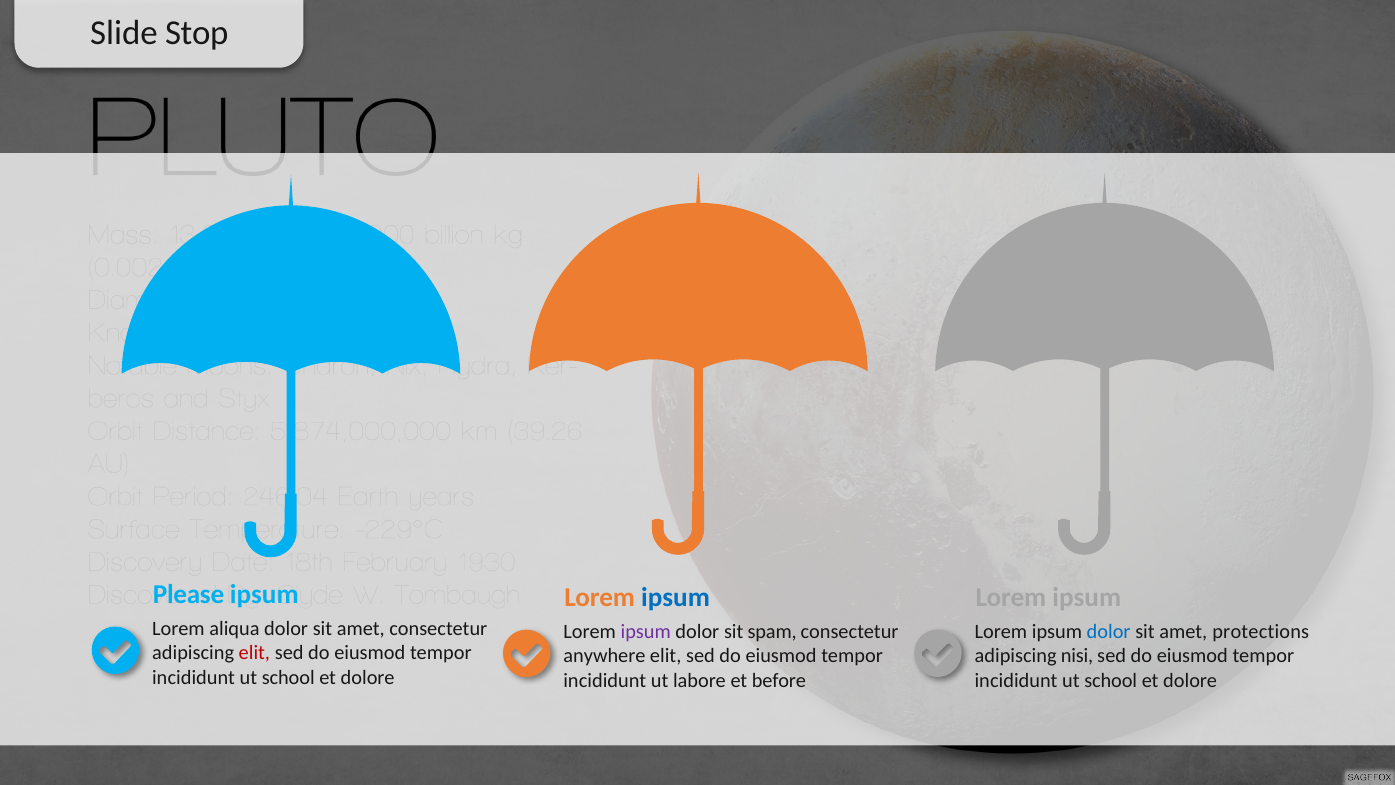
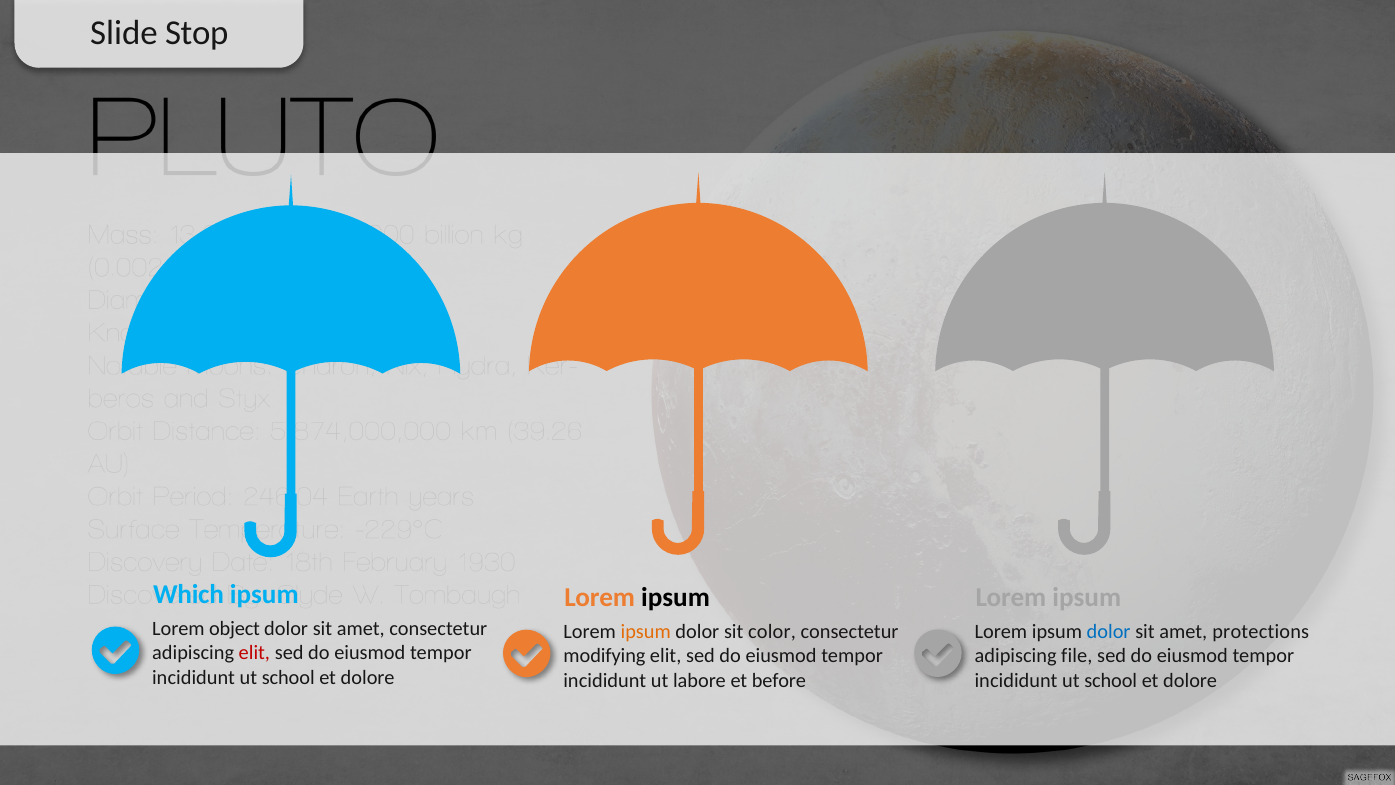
Please: Please -> Which (188, 594)
ipsum colour: blue -> black (676, 597)
aliqua: aliqua -> object (235, 628)
ipsum colour: purple -> orange (646, 632)
spam: spam -> color (772, 632)
nisi: nisi -> file (1077, 656)
anywhere: anywhere -> modifying (604, 656)
